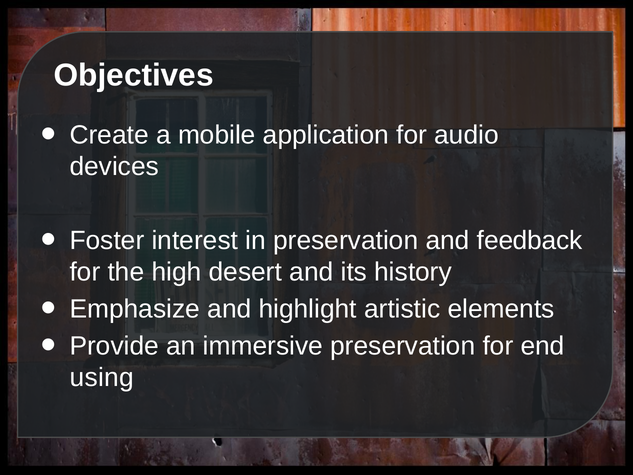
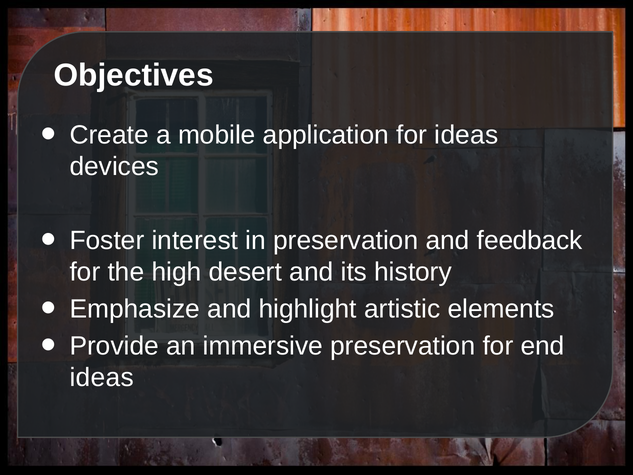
for audio: audio -> ideas (466, 135)
using: using -> ideas (102, 377)
